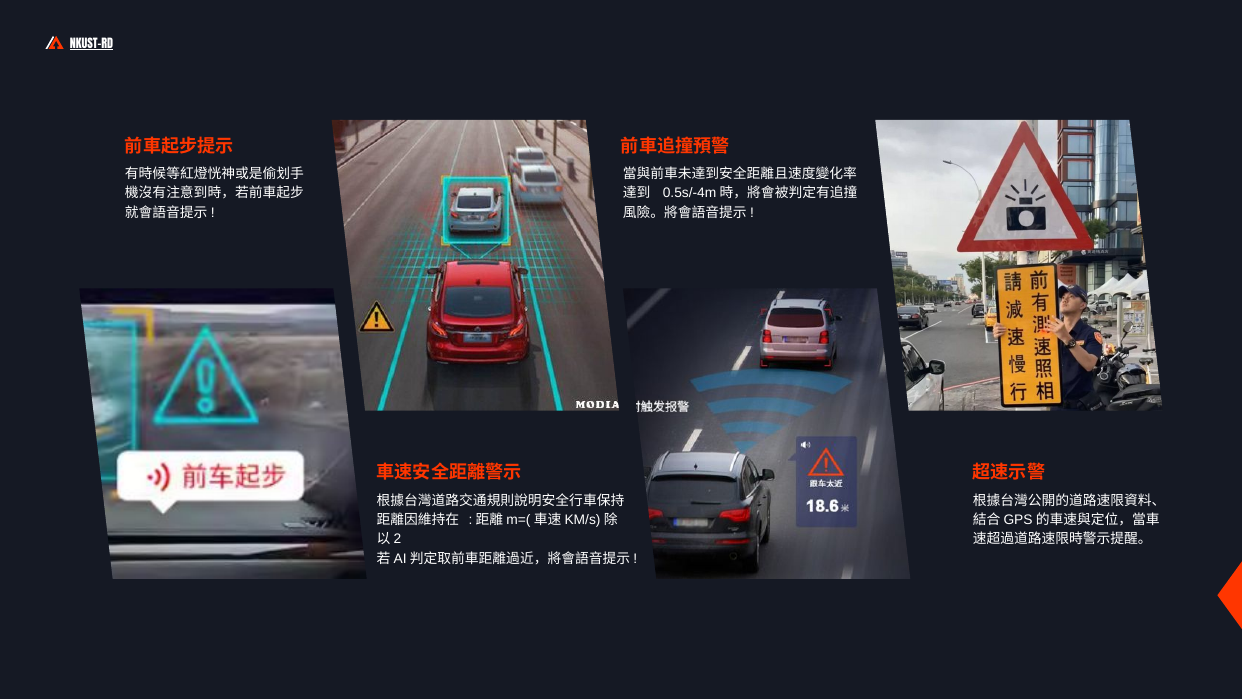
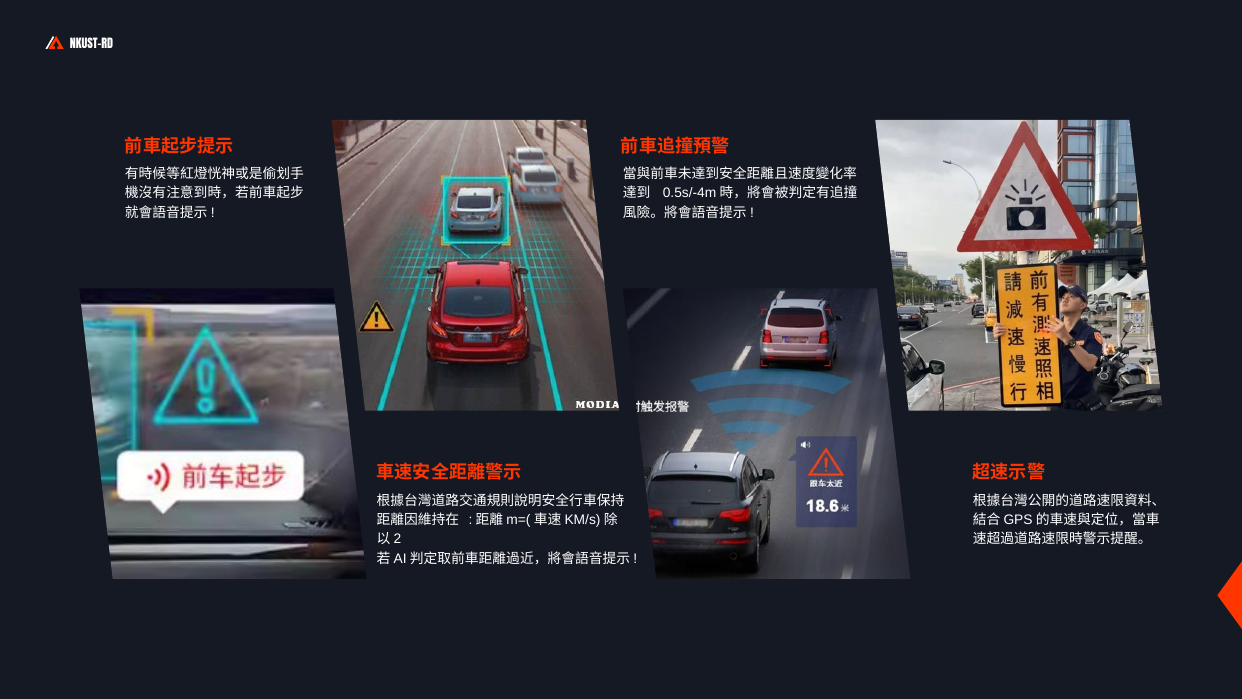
NKUST-RD underline: present -> none (91, 44)
